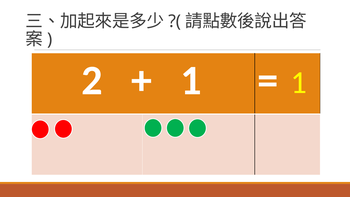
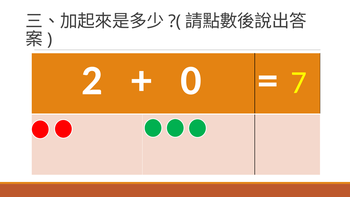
1: 1 -> 0 (191, 80)
1: 1 -> 7 (299, 82)
